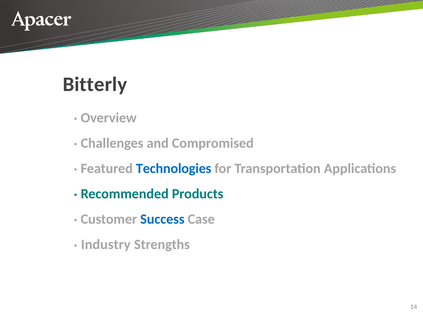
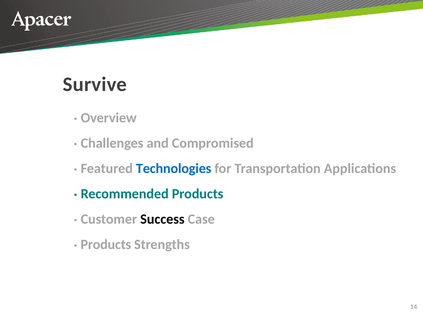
Bitterly: Bitterly -> Survive (95, 85)
Success colour: blue -> black (162, 219)
Industry: Industry -> Products (106, 245)
